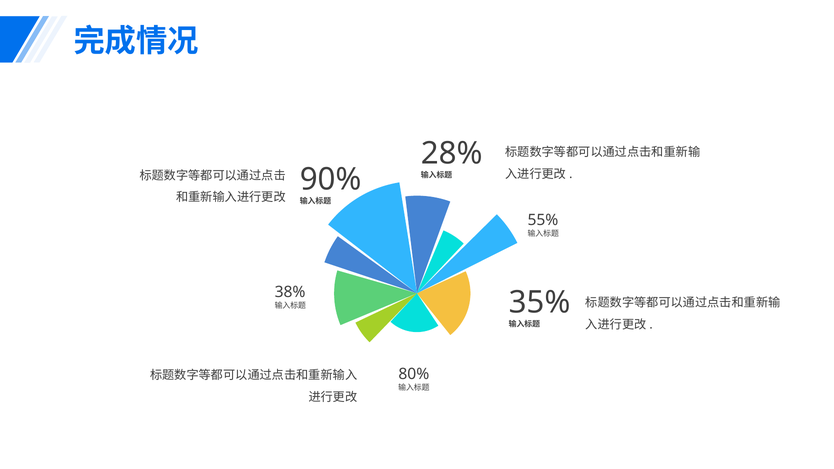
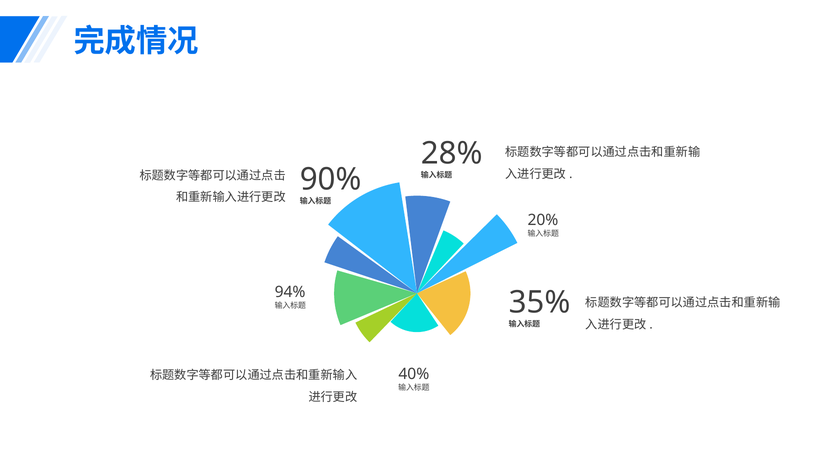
55%: 55% -> 20% (543, 220)
38%: 38% -> 94% (290, 292)
80%: 80% -> 40% (414, 374)
